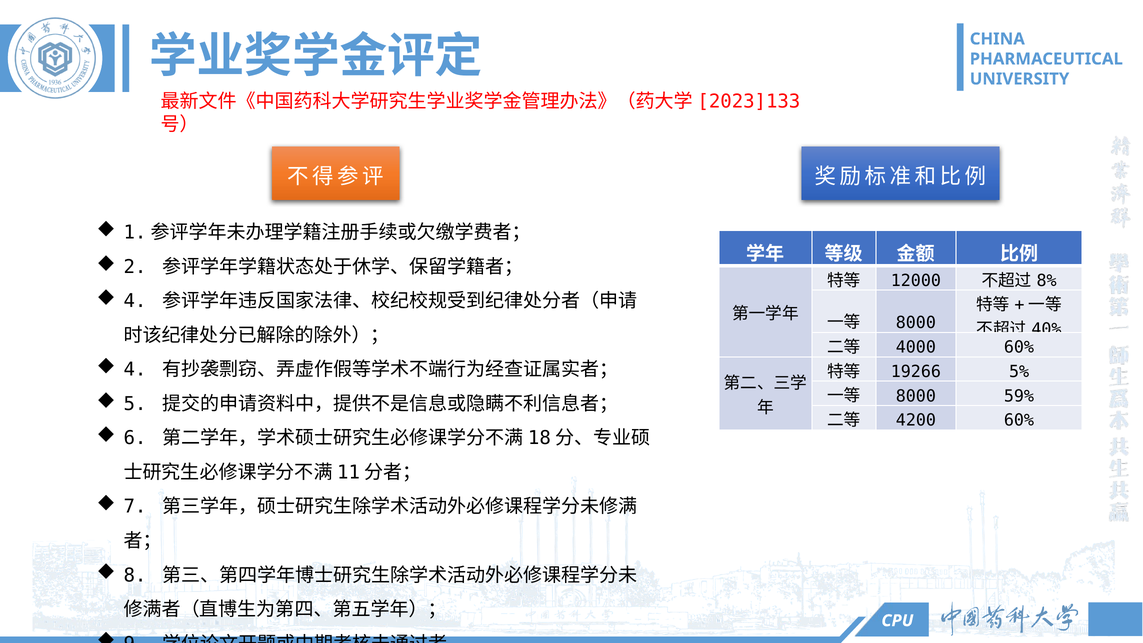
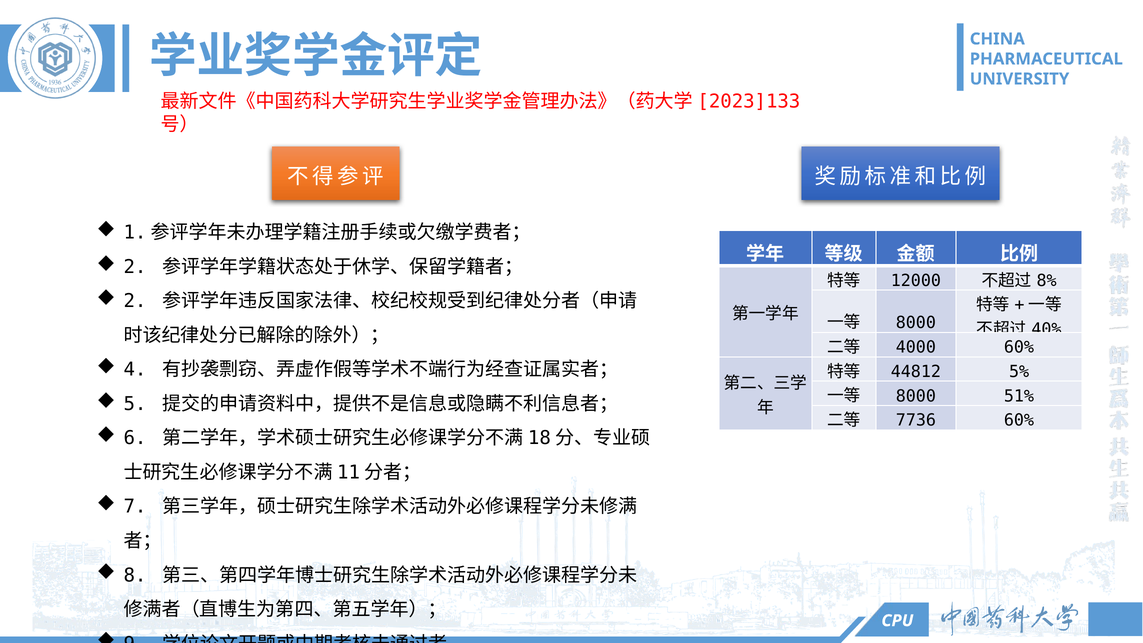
4: 4 -> 2 (135, 301)
19266: 19266 -> 44812 (916, 372)
59%: 59% -> 51% (1019, 396)
4200: 4200 -> 7736 (916, 420)
